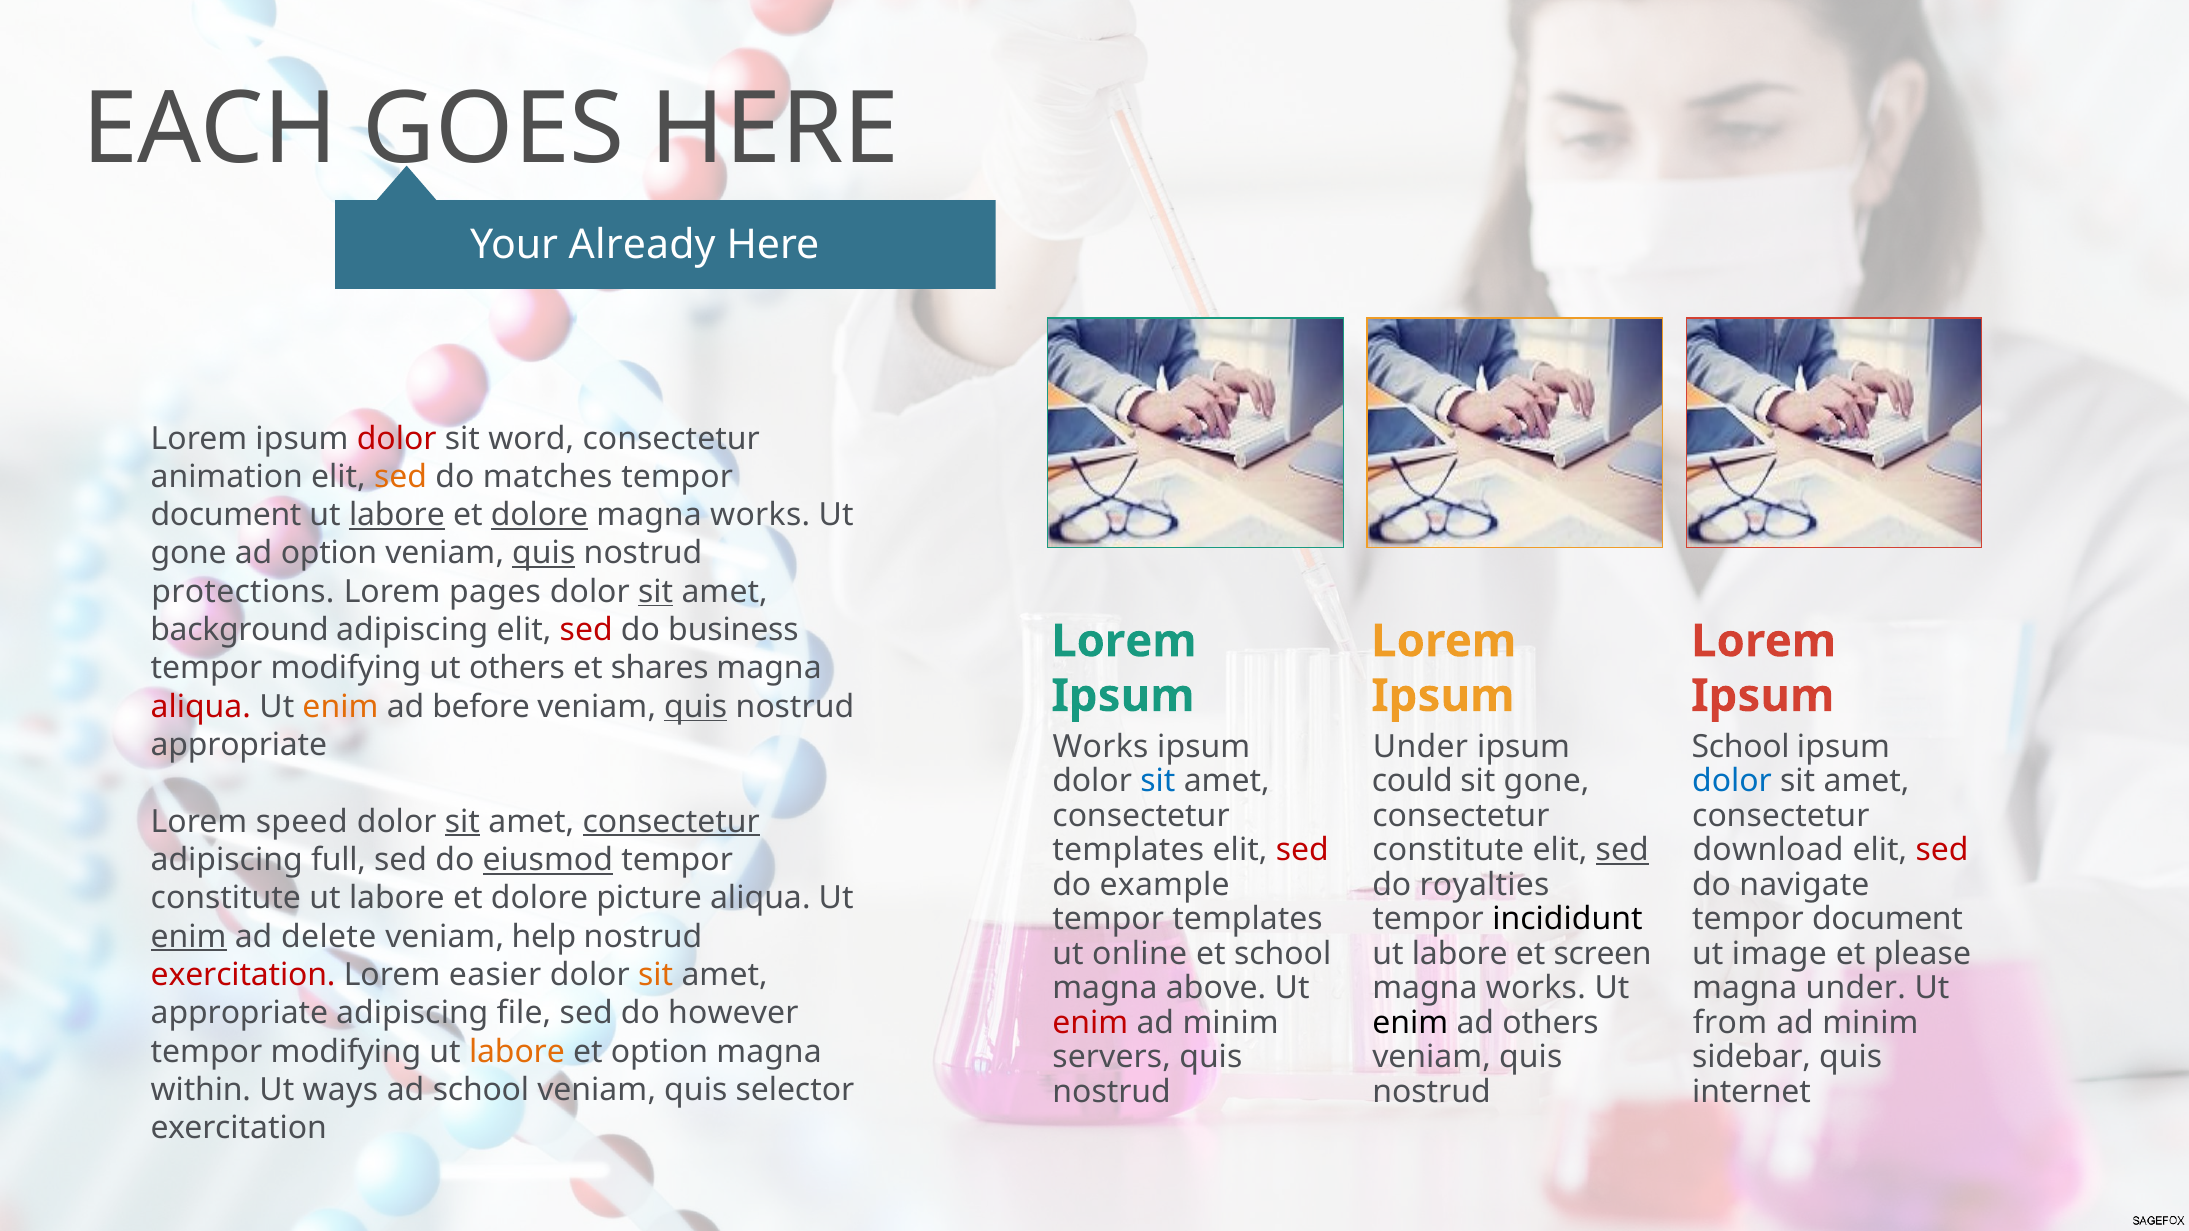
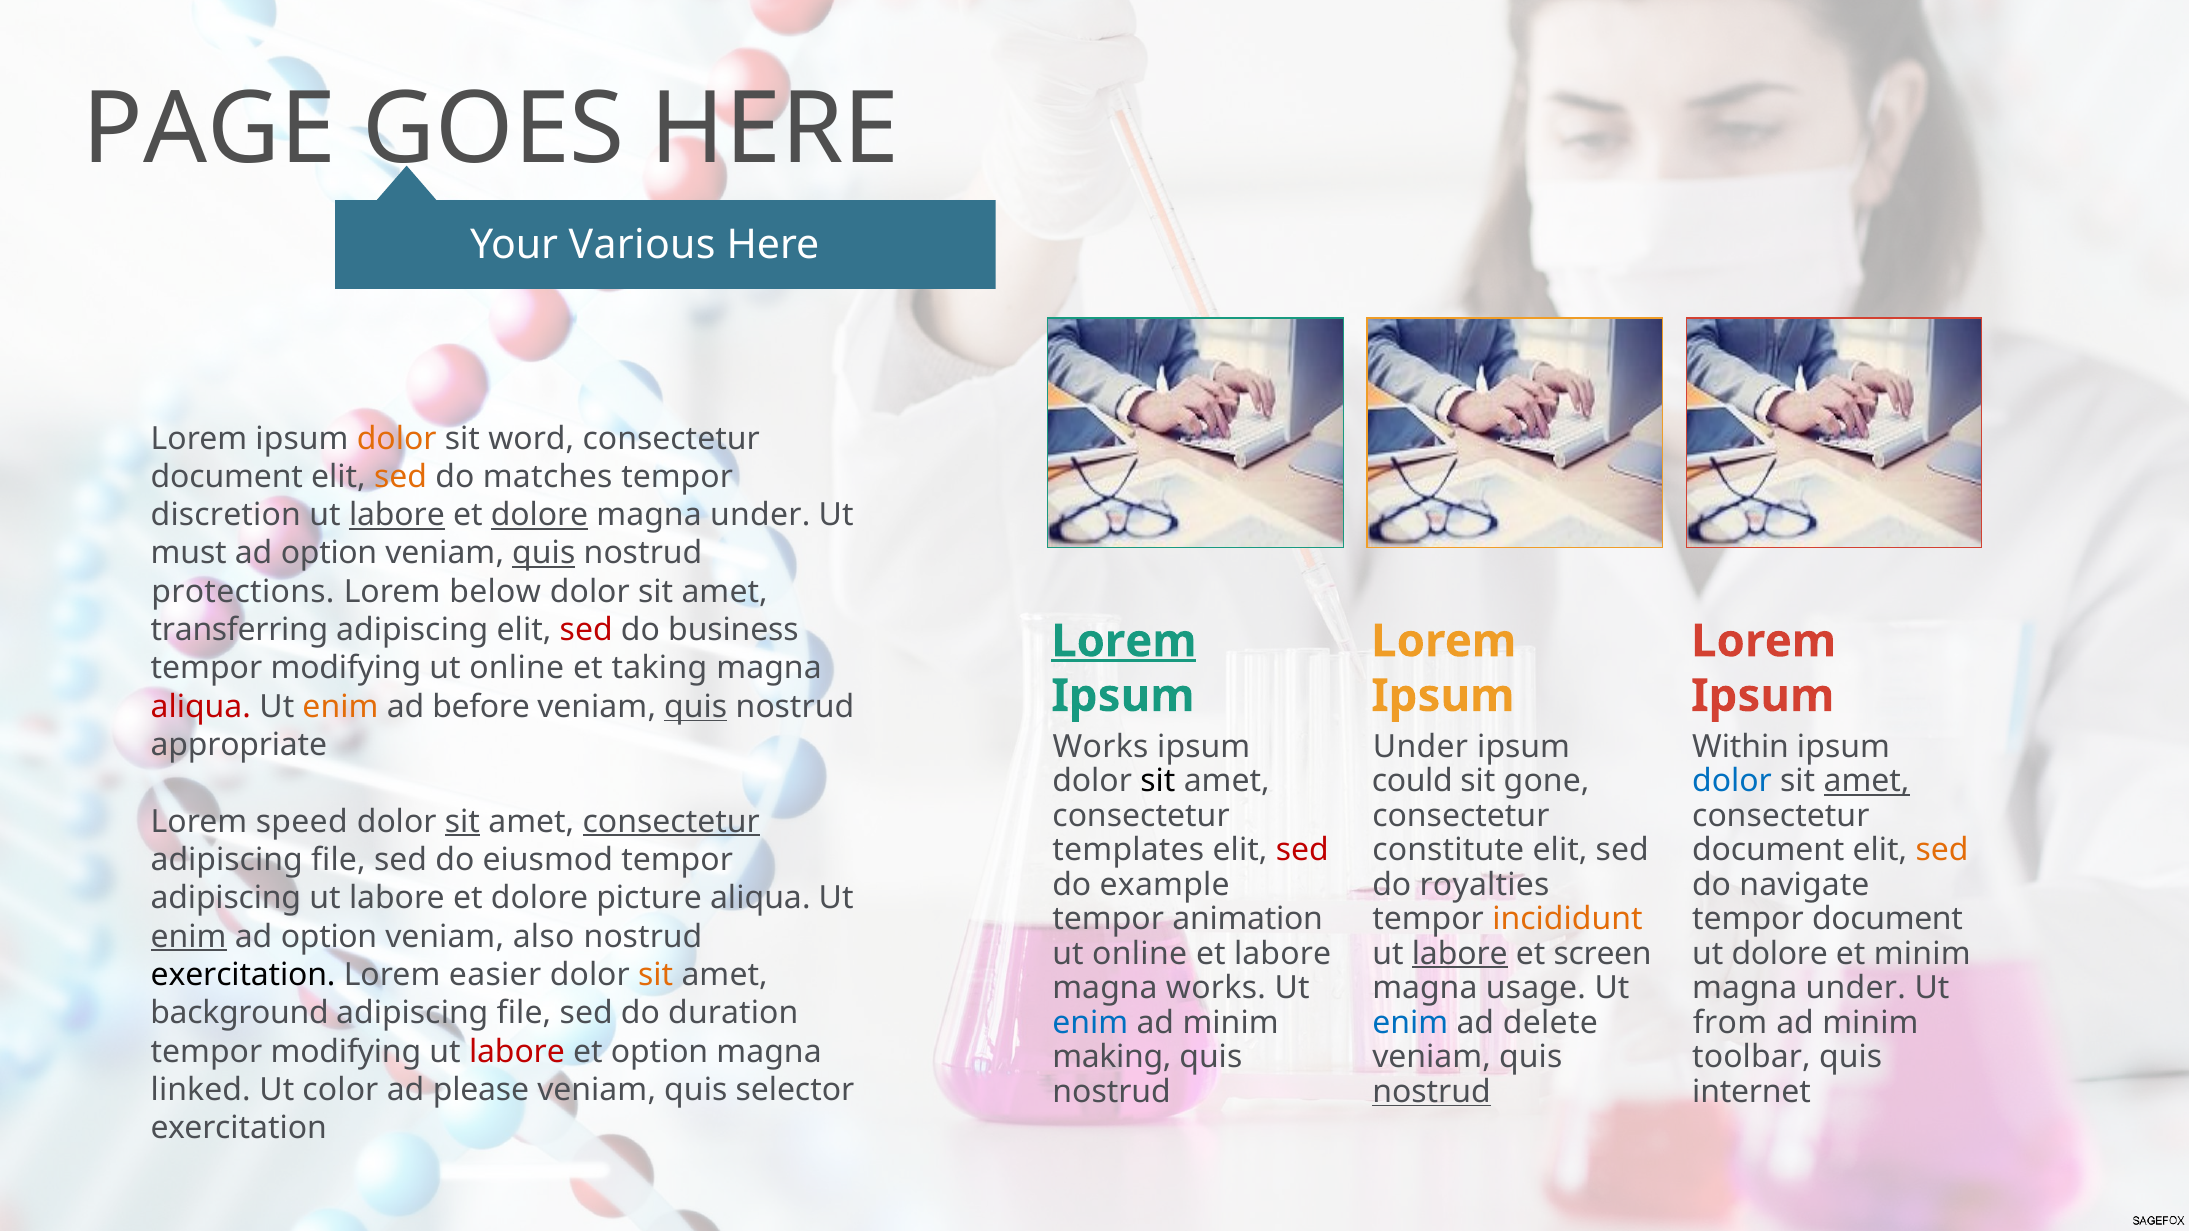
EACH: EACH -> PAGE (209, 130)
Already: Already -> Various (642, 245)
dolor colour: red -> orange (397, 439)
animation: animation -> document (227, 477)
document: document -> discretion (226, 515)
works: works -> under (760, 515)
gone: gone -> must (189, 554)
pages: pages -> below (495, 592)
sit underline: present -> none (656, 592)
background: background -> transferring (239, 630)
Lorem underline: none -> present (1124, 641)
others: others -> online (517, 669)
shares: shares -> taking (659, 669)
School: School -> Within (1741, 747)
sit colour: blue -> black (1158, 781)
amet underline: none -> present (1867, 781)
sed underline: present -> none (1622, 850)
download: download -> document (1768, 850)
sed colour: red -> orange (1942, 850)
full: full -> file (338, 860)
eiusmod underline: present -> none (548, 860)
constitute: constitute -> adipiscing (226, 899)
tempor templates: templates -> animation (1248, 919)
incididunt colour: black -> orange (1567, 919)
delete: delete -> option (329, 937)
help: help -> also (544, 937)
et school: school -> labore (1283, 954)
labore underline: none -> present (1460, 954)
ut image: image -> dolore (1780, 954)
et please: please -> minim (1922, 954)
exercitation colour: red -> black (243, 975)
magna above: above -> works (1216, 988)
works: works -> usage (1536, 988)
appropriate: appropriate -> background (240, 1014)
however: however -> duration (733, 1014)
enim colour: red -> blue (1090, 1023)
enim colour: black -> blue (1410, 1023)
ad others: others -> delete (1550, 1023)
labore colour: orange -> red (517, 1052)
servers: servers -> making (1112, 1057)
sidebar: sidebar -> toolbar (1751, 1057)
within: within -> linked (201, 1090)
ways: ways -> color (340, 1090)
ad school: school -> please (481, 1090)
nostrud underline: none -> present (1432, 1092)
